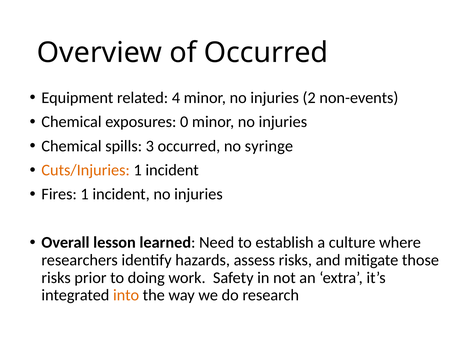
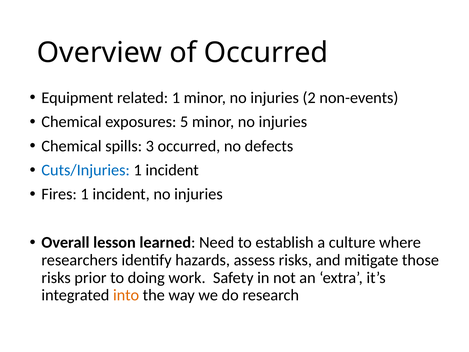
related 4: 4 -> 1 (176, 98)
0: 0 -> 5 (184, 122)
syringe: syringe -> defects (269, 146)
Cuts/Injuries colour: orange -> blue (86, 170)
